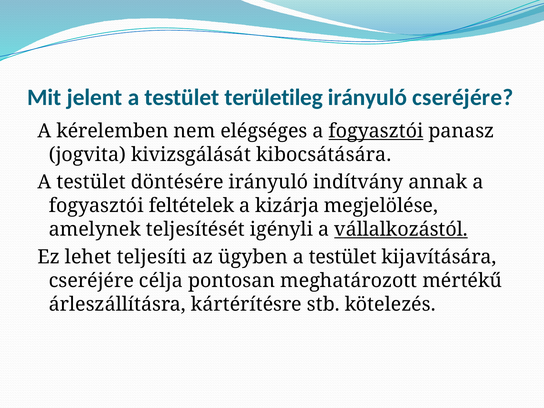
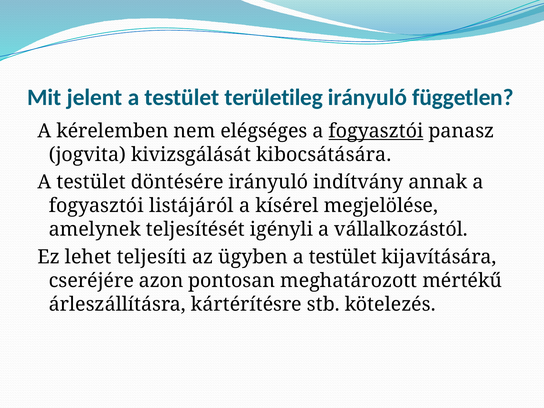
irányuló cseréjére: cseréjére -> független (463, 97)
feltételek: feltételek -> listájáról (191, 206)
kizárja: kizárja -> kísérel (287, 206)
vállalkozástól underline: present -> none (401, 229)
célja: célja -> azon (161, 281)
